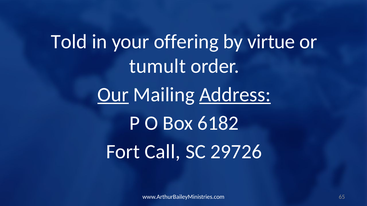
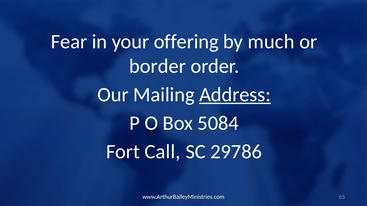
Told: Told -> Fear (69, 42)
virtue: virtue -> much (271, 42)
tumult: tumult -> border (158, 66)
Our underline: present -> none (113, 95)
6182: 6182 -> 5084 (218, 123)
29726: 29726 -> 29786 (236, 152)
